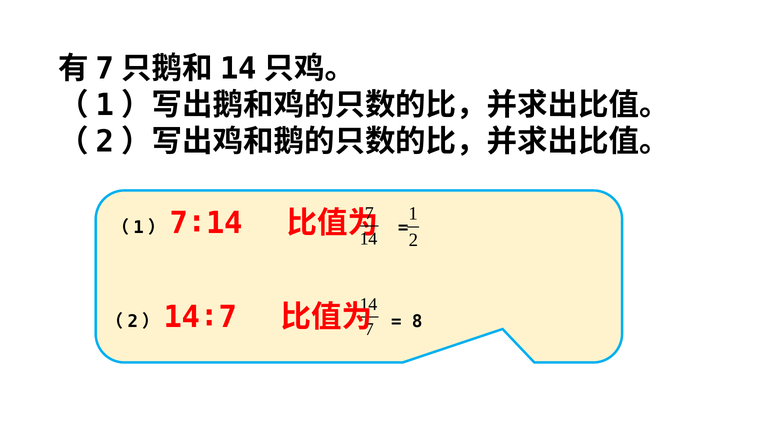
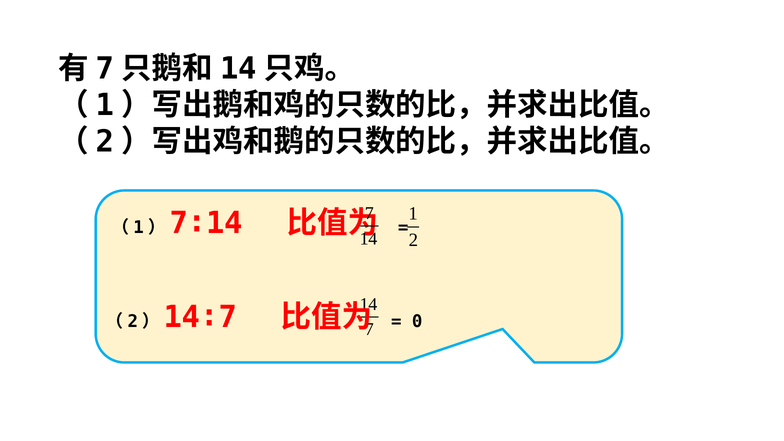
8: 8 -> 0 (417, 322)
